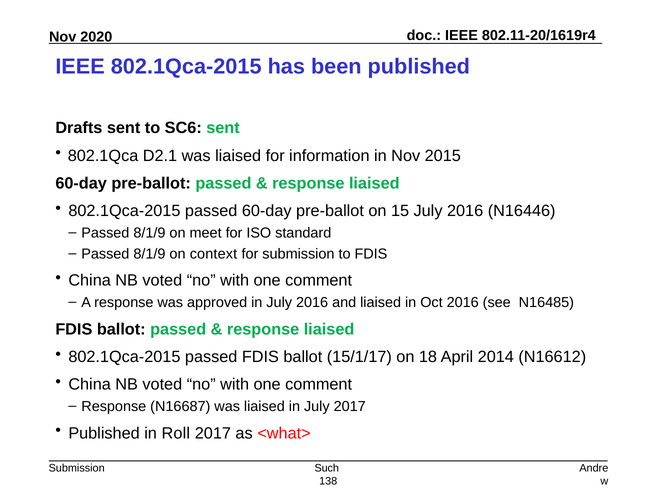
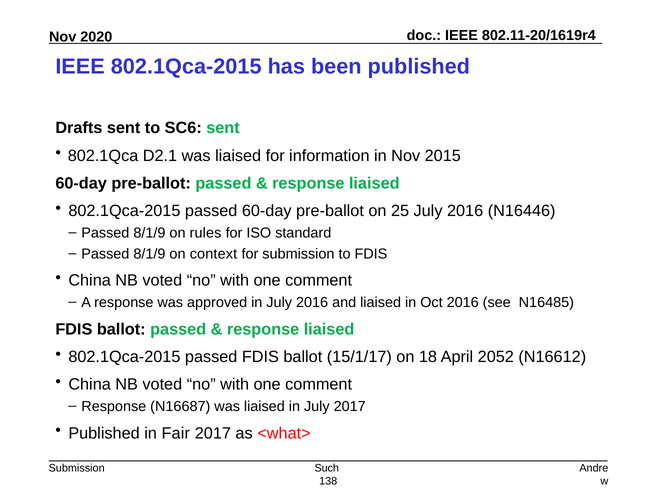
15: 15 -> 25 (400, 211)
meet: meet -> rules (206, 233)
2014: 2014 -> 2052 (496, 357)
Roll: Roll -> Fair (176, 433)
